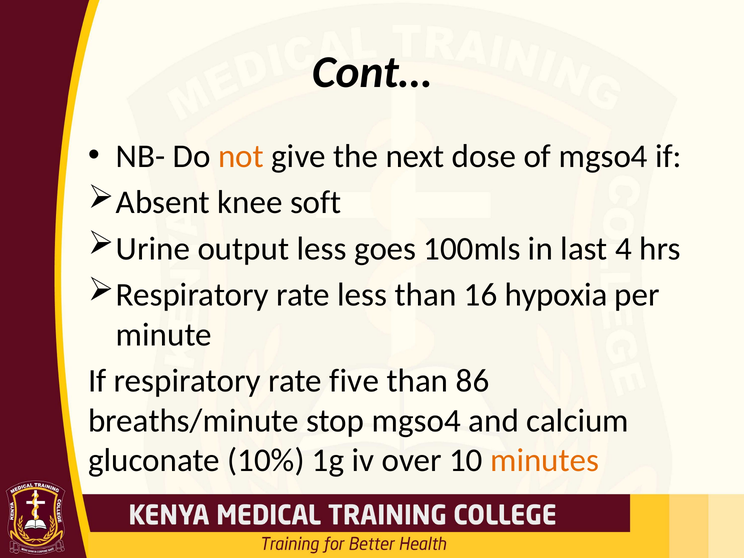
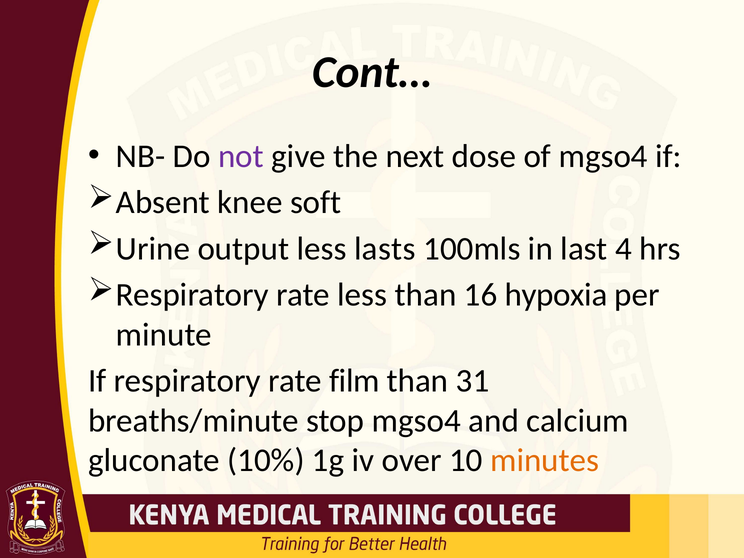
not colour: orange -> purple (241, 156)
goes: goes -> lasts (385, 249)
five: five -> film (354, 381)
86: 86 -> 31 (473, 381)
